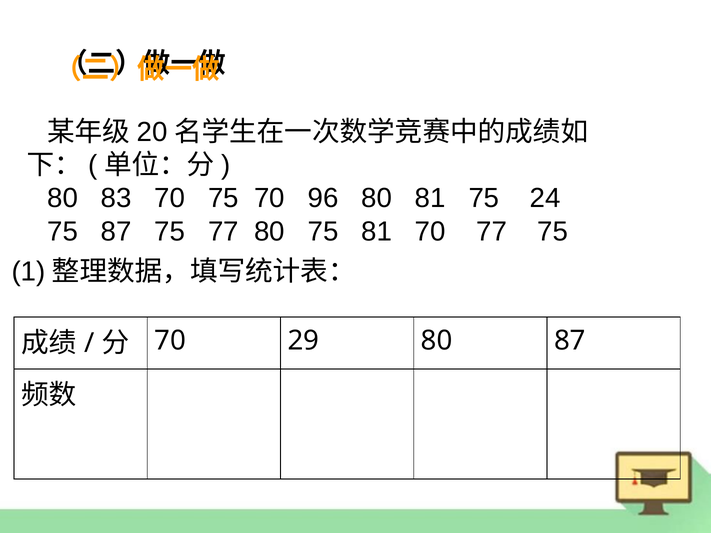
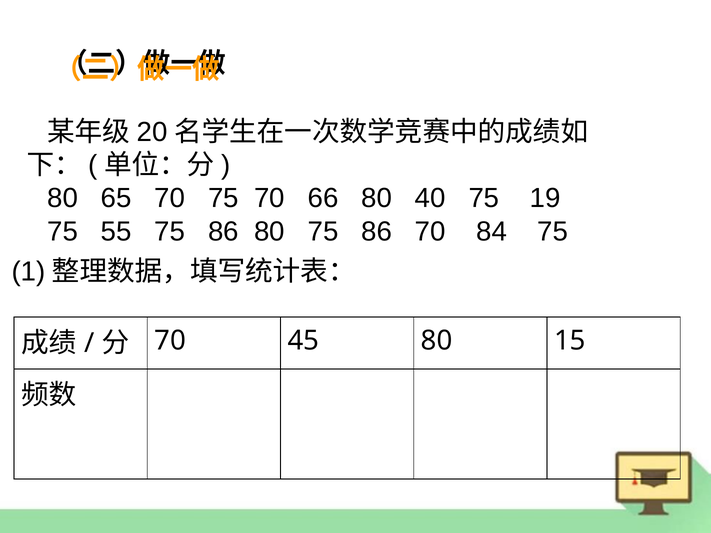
83: 83 -> 65 (116, 198)
96: 96 -> 66 (323, 198)
80 81: 81 -> 40 (430, 198)
24: 24 -> 19 (545, 198)
75 87: 87 -> 55 (116, 232)
77: 77 -> 86 (223, 232)
80 75 81: 81 -> 86 (377, 232)
70 77: 77 -> 84 (492, 232)
29: 29 -> 45 (303, 341)
80 87: 87 -> 15 (570, 341)
